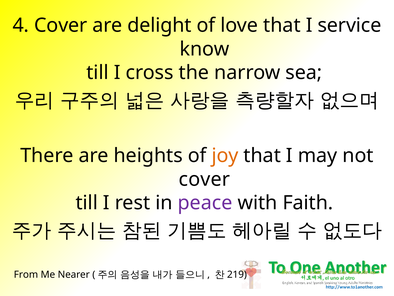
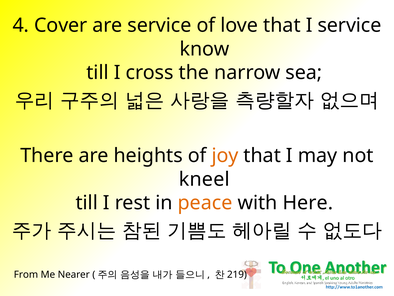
are delight: delight -> service (159, 25)
cover: cover -> kneel (204, 179)
peace colour: purple -> orange (205, 203)
Faith: Faith -> Here (308, 203)
